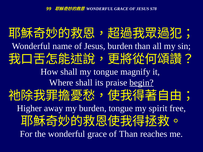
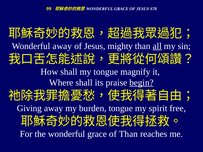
Wonderful name: name -> away (62, 46)
Jesus burden: burden -> mighty (120, 46)
all underline: none -> present (157, 46)
Higher: Higher -> Giving (29, 108)
